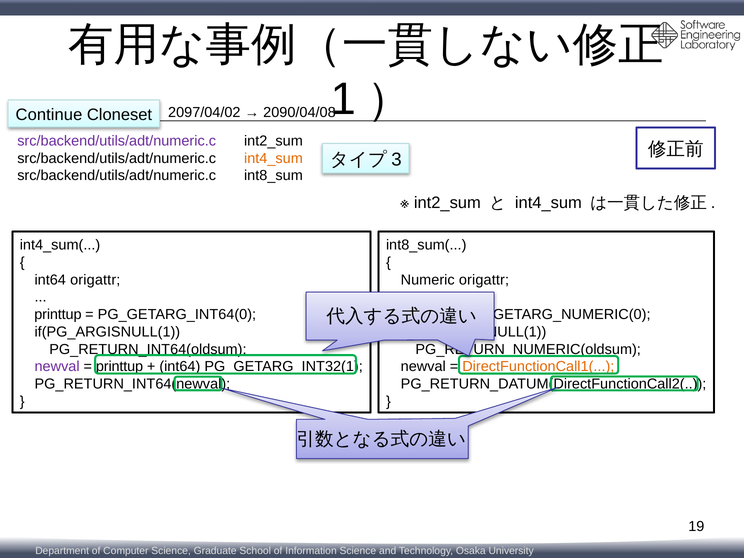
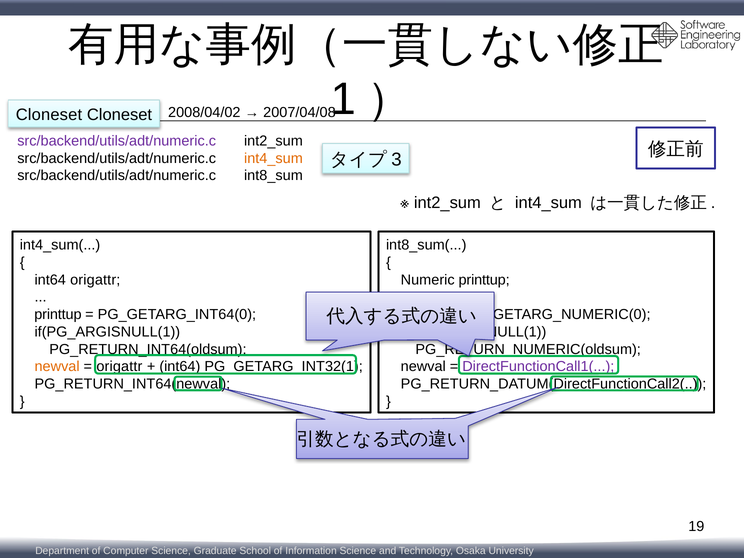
Continue: Continue -> Cloneset (49, 115)
2097/04/02: 2097/04/02 -> 2008/04/02 (204, 112)
2090/04/08: 2090/04/08 -> 2007/04/08 (299, 112)
Numeric origattr: origattr -> printtup (484, 280)
newval colour: purple -> orange (57, 367)
printtup: printtup -> origattr (119, 367)
DirectFunctionCall1( colour: orange -> purple (538, 367)
